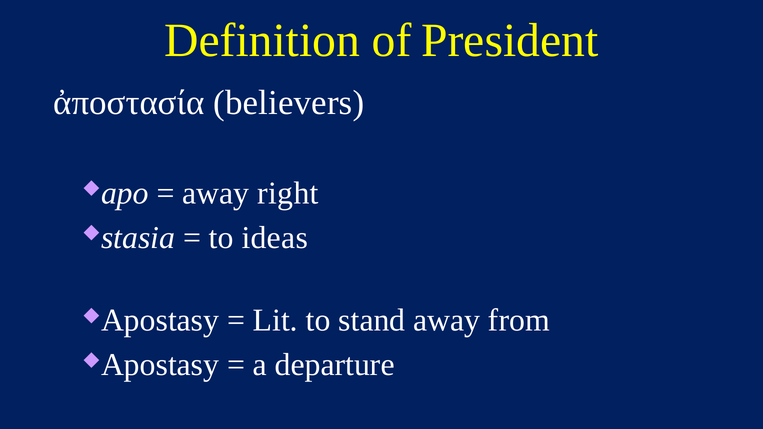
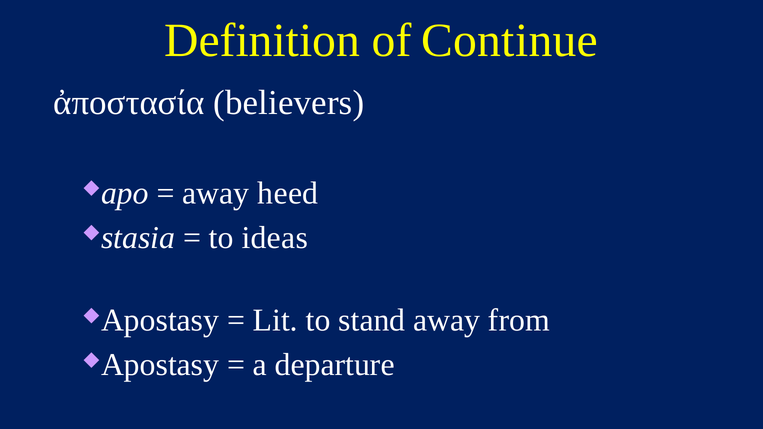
President: President -> Continue (510, 40)
right: right -> heed (288, 193)
